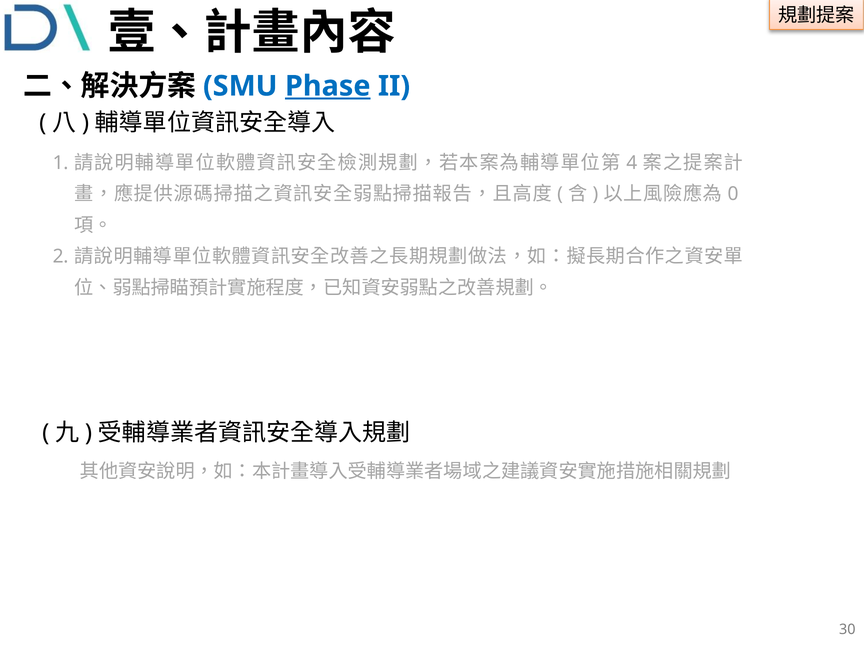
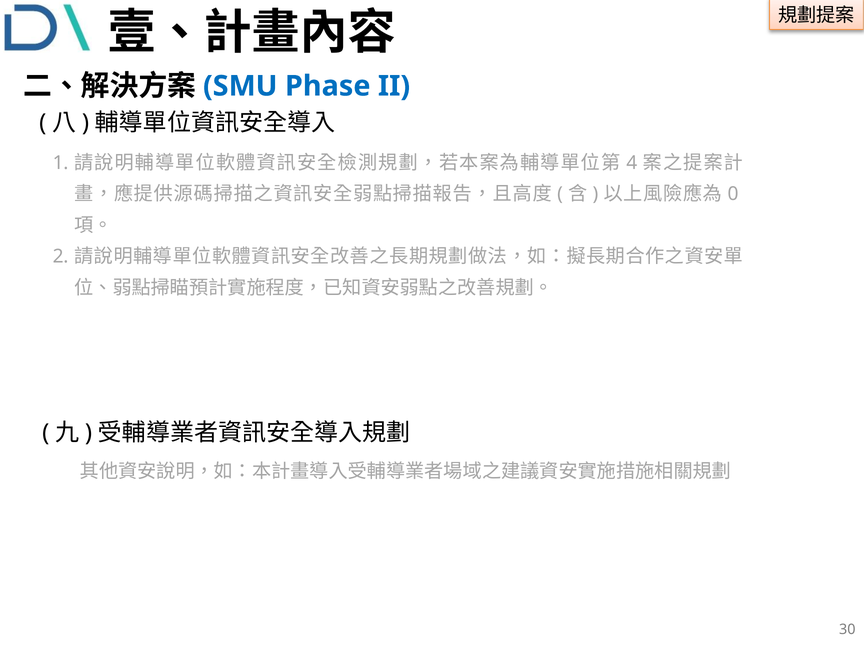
Phase underline: present -> none (328, 86)
